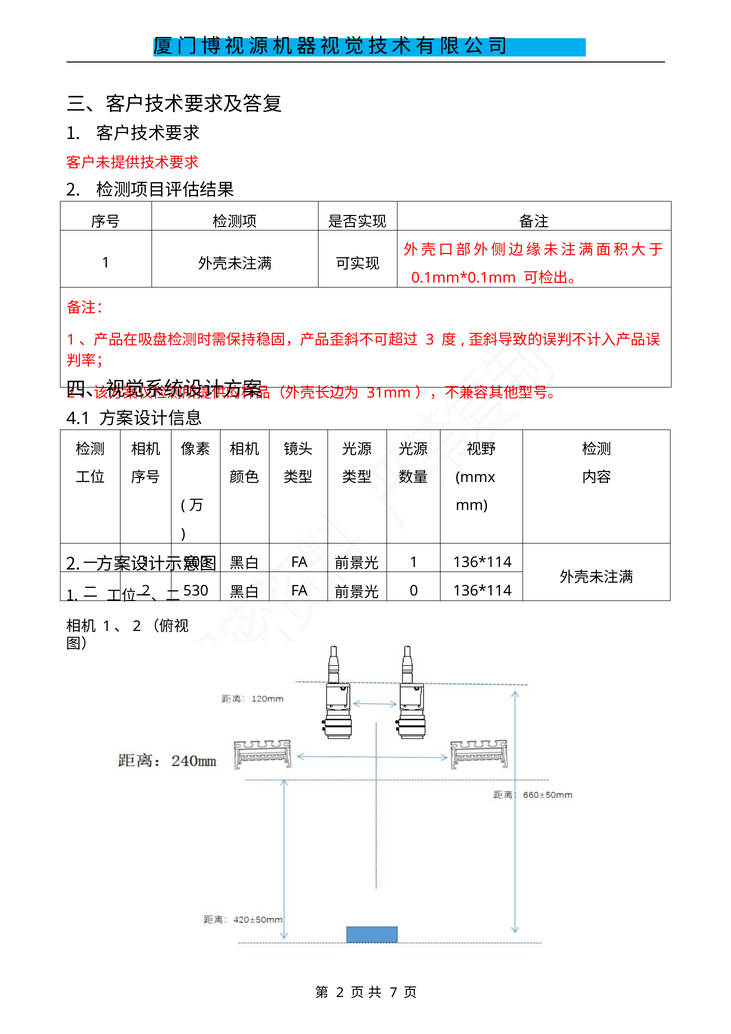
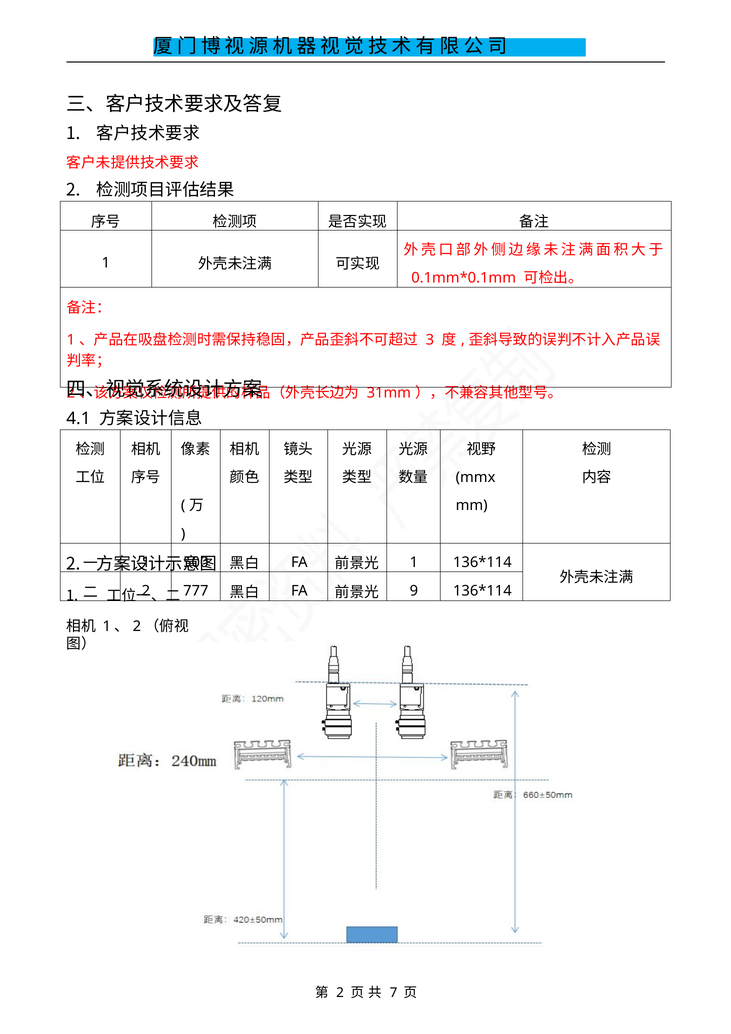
530: 530 -> 777 (196, 591)
0: 0 -> 9 (414, 591)
